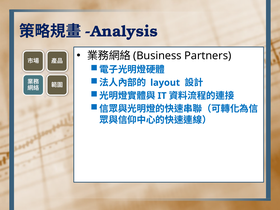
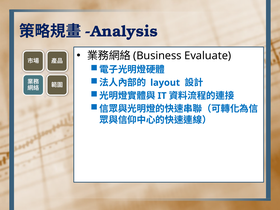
Partners: Partners -> Evaluate (208, 56)
